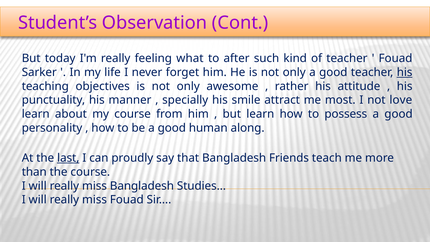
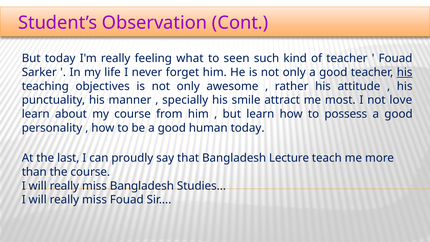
after: after -> seen (237, 58)
human along: along -> today (248, 128)
last underline: present -> none (68, 158)
Friends: Friends -> Lecture (289, 158)
